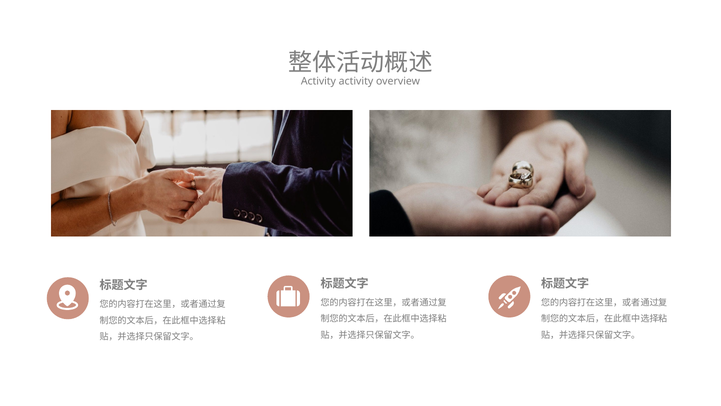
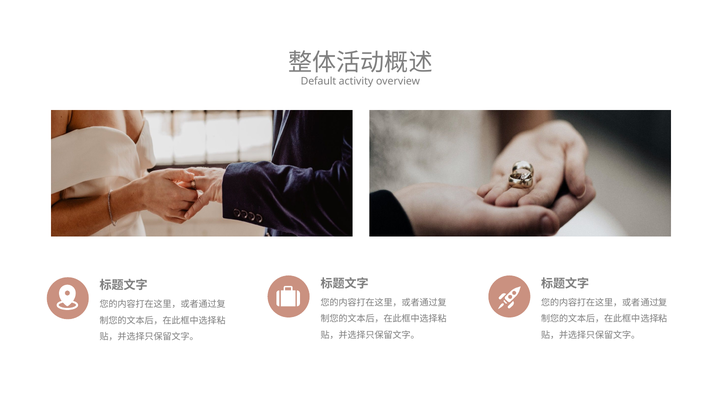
Activity: Activity -> Default (318, 81)
